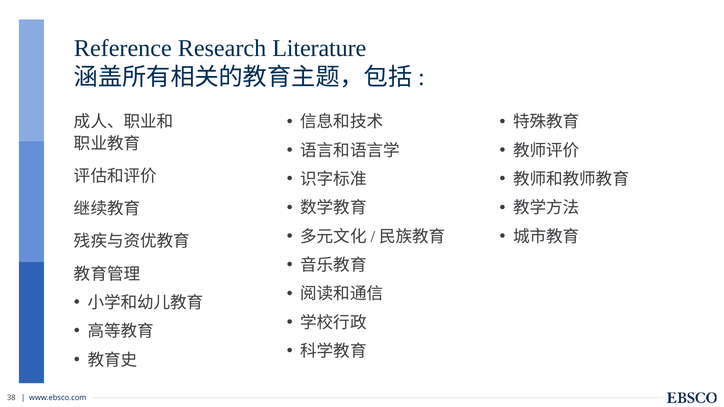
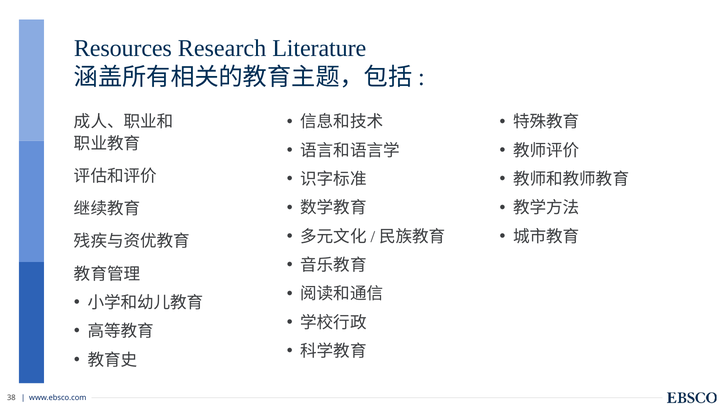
Reference: Reference -> Resources (123, 48)
